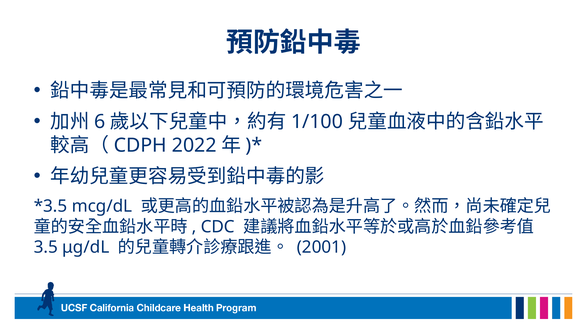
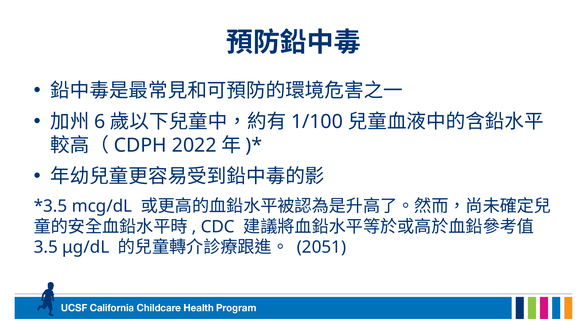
2001: 2001 -> 2051 (321, 247)
